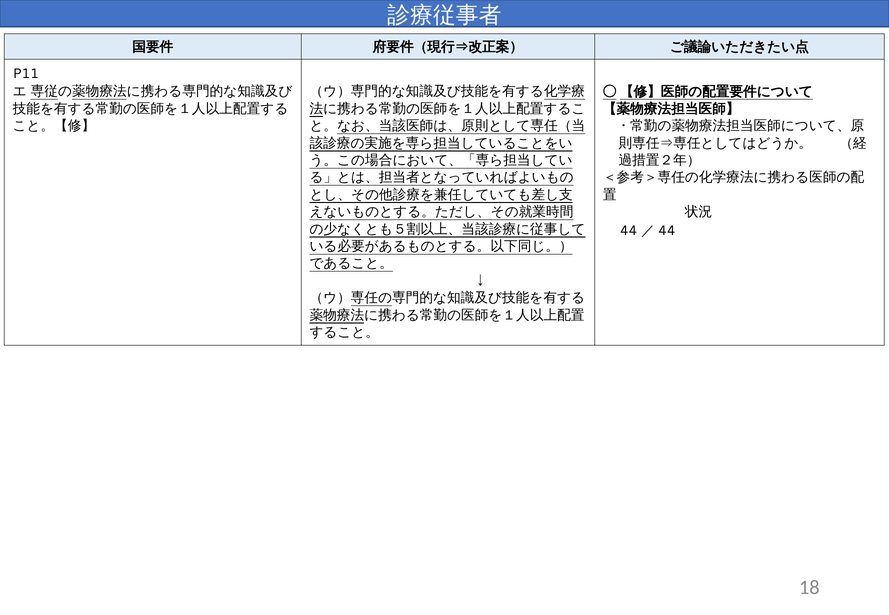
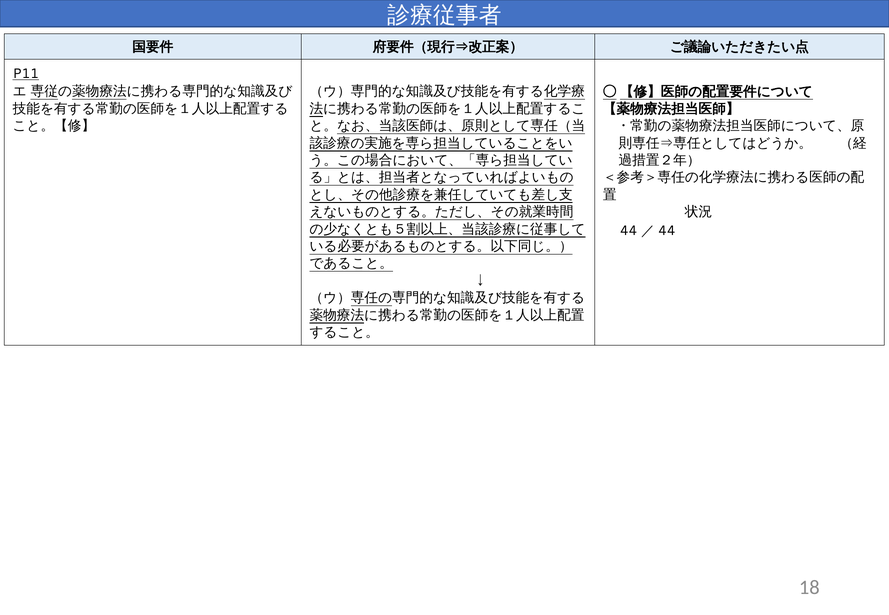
P11 underline: none -> present (26, 74)
